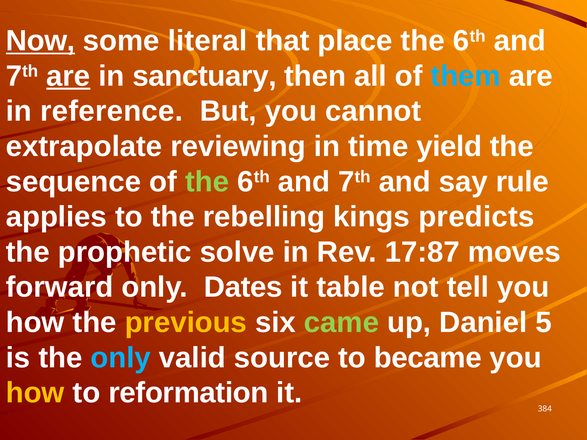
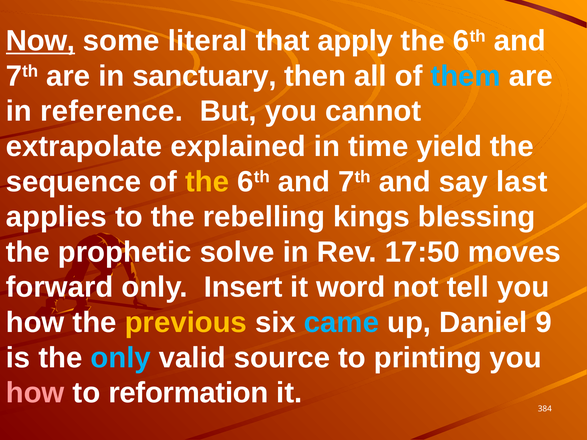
place: place -> apply (355, 41)
are underline: present -> none (68, 76)
reviewing: reviewing -> explained (238, 147)
the colour: light green -> yellow (207, 182)
rule: rule -> last (522, 182)
predicts: predicts -> blessing (477, 217)
17:87: 17:87 -> 17:50 (422, 252)
Dates: Dates -> Insert (243, 287)
table: table -> word (351, 287)
came colour: light green -> light blue (341, 323)
5: 5 -> 9 (544, 323)
became: became -> printing (428, 358)
how colour: yellow -> pink (35, 393)
